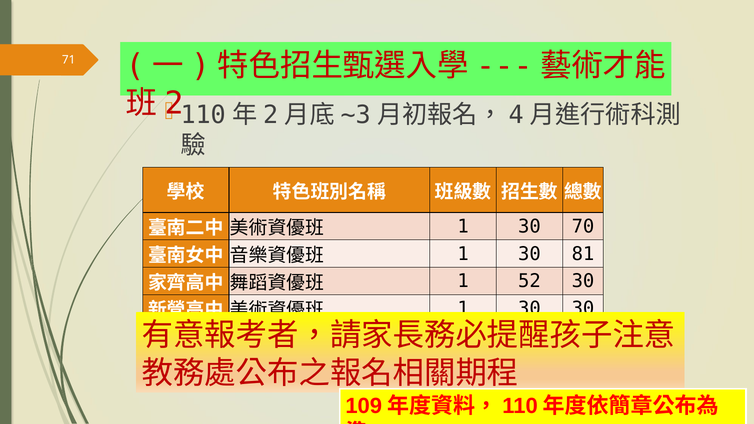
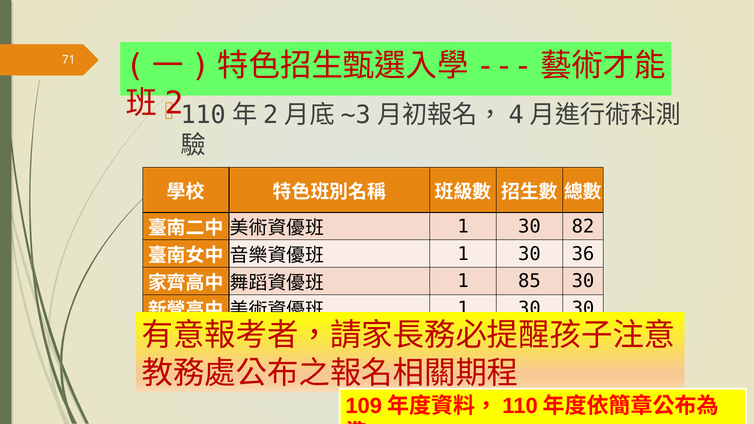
70: 70 -> 82 (583, 227)
81: 81 -> 36 (583, 254)
52: 52 -> 85 (529, 281)
